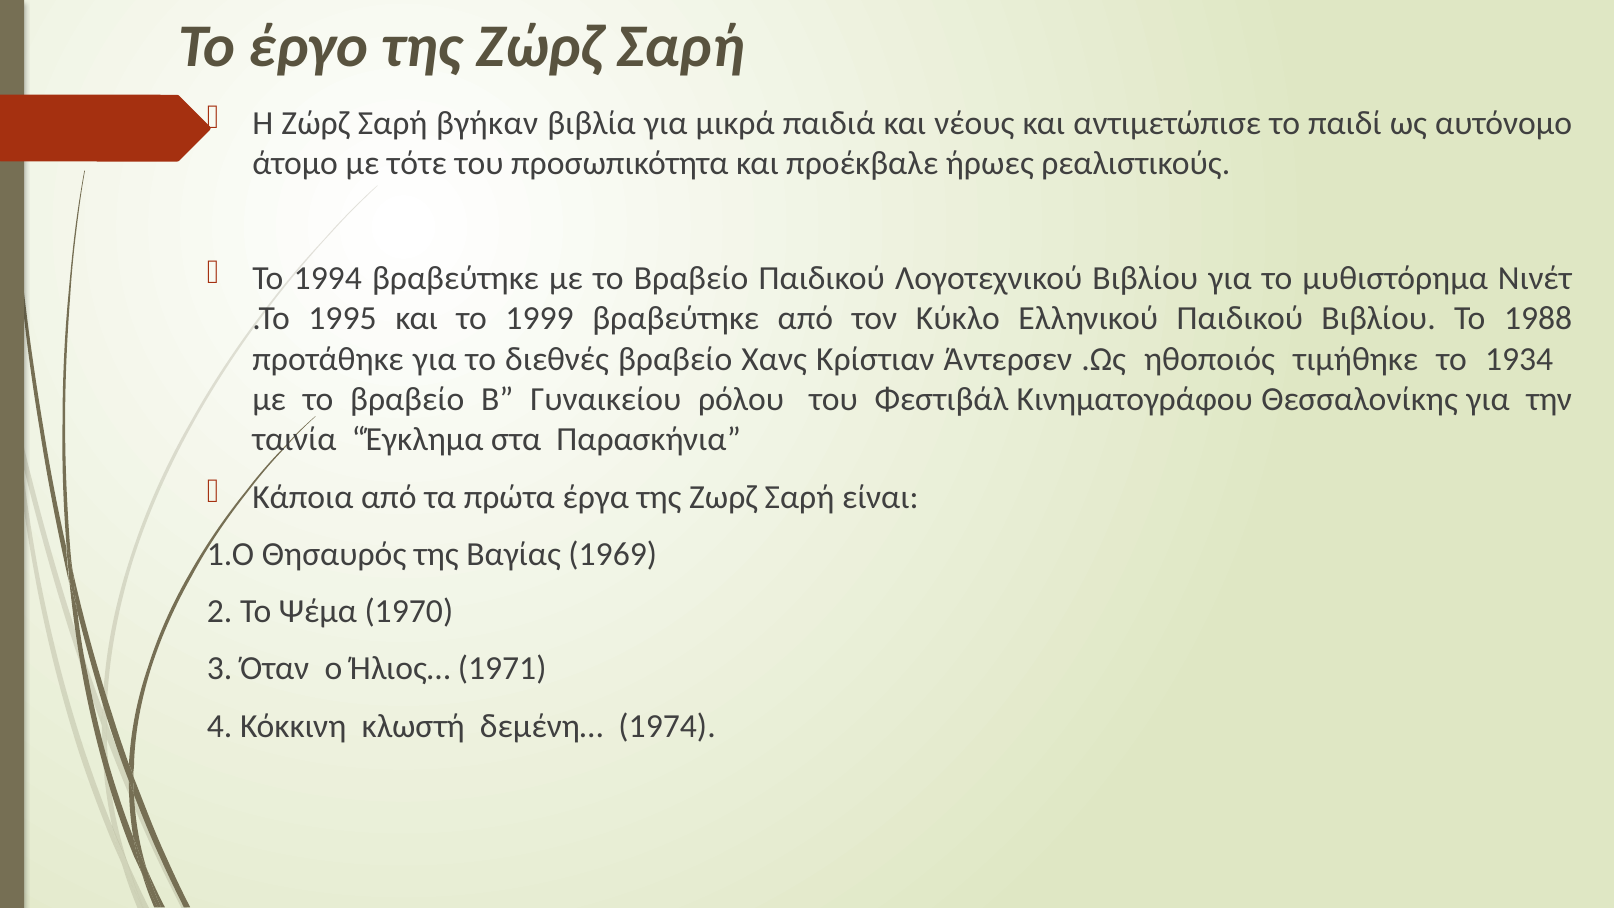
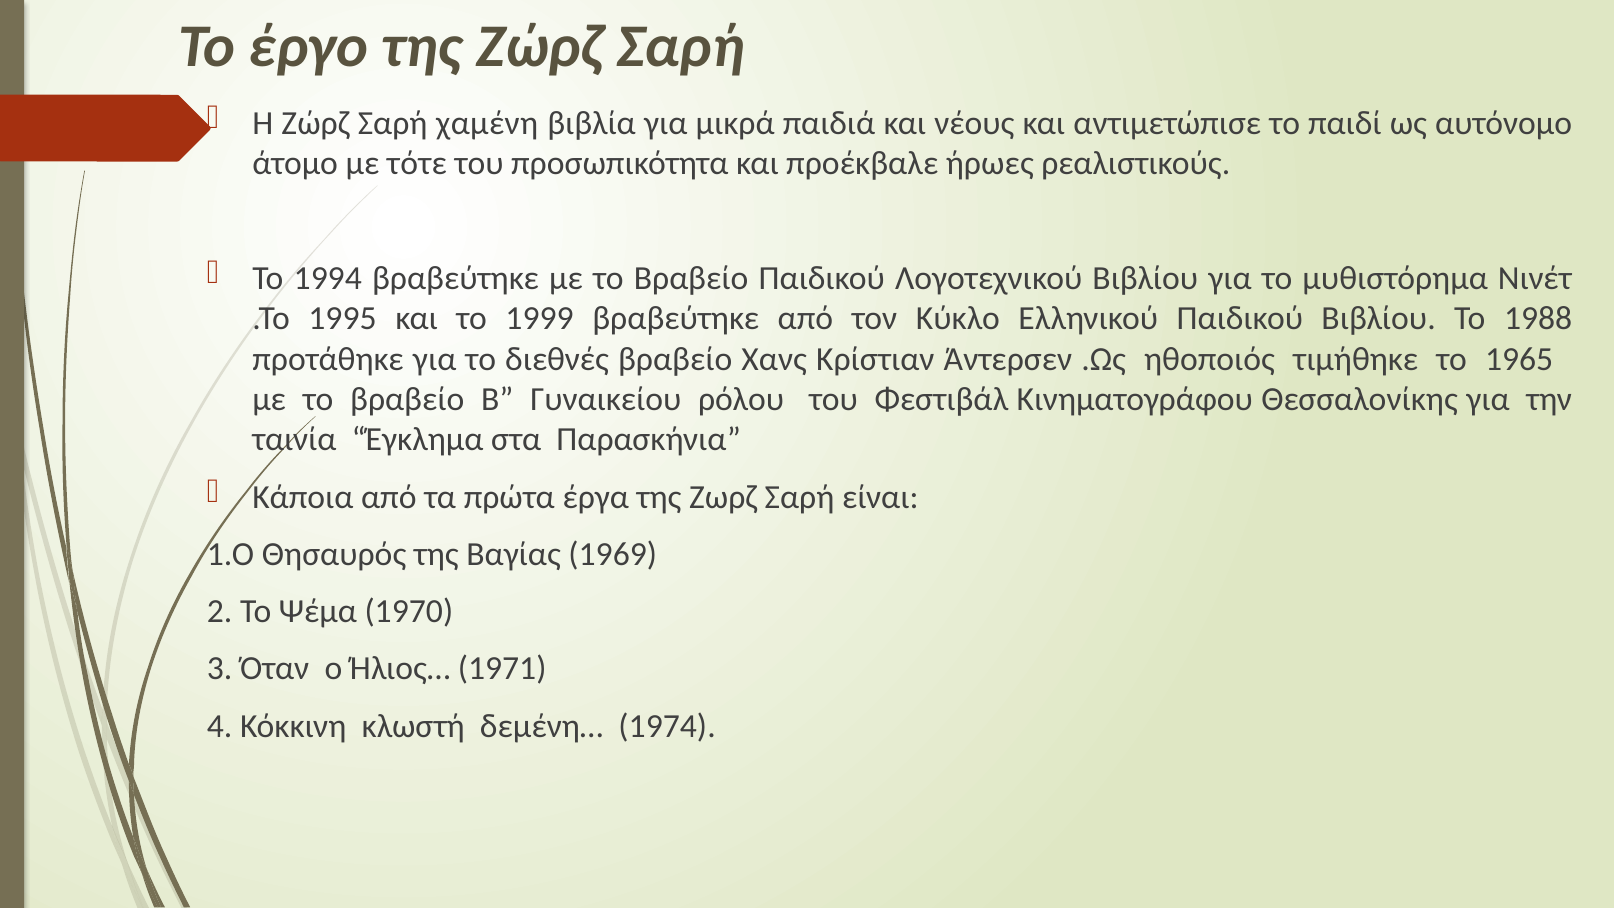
βγήκαν: βγήκαν -> χαμένη (487, 123)
1934: 1934 -> 1965 (1519, 359)
